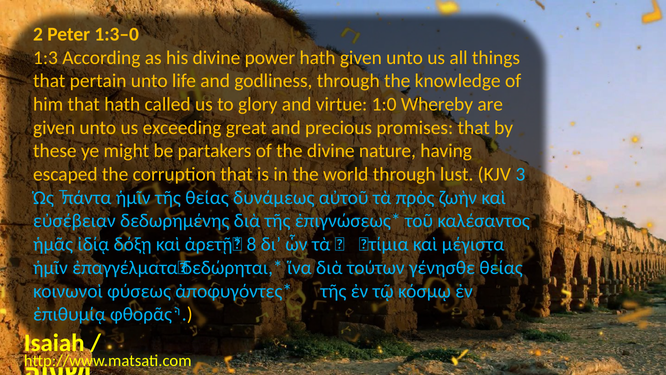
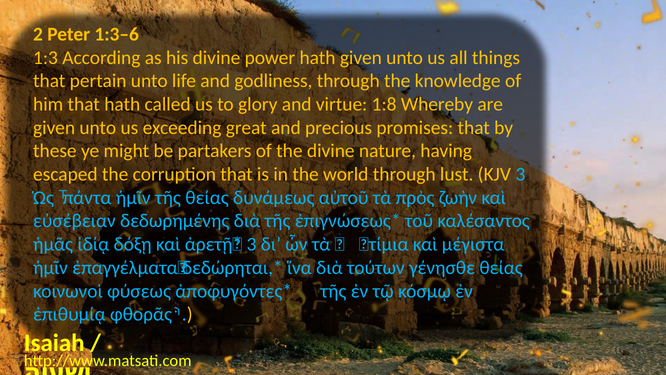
1:3–0: 1:3–0 -> 1:3–6 (117, 34)
1:0: 1:0 -> 1:8 (384, 104)
8: 8 -> 3 (251, 244)
